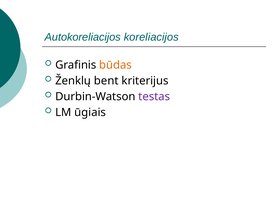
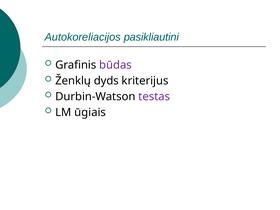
koreliacijos: koreliacijos -> pasikliautini (151, 37)
būdas colour: orange -> purple (115, 65)
bent: bent -> dyds (106, 81)
